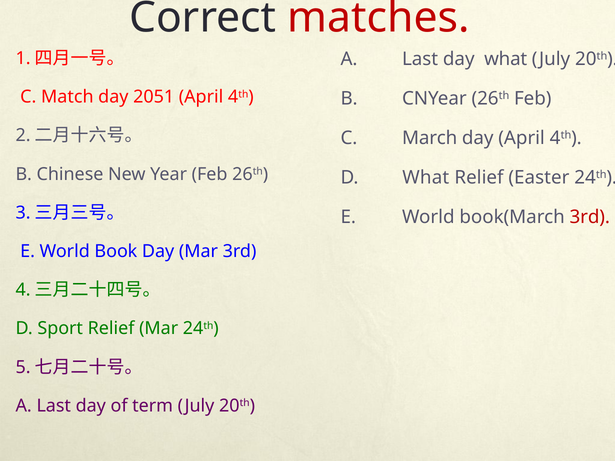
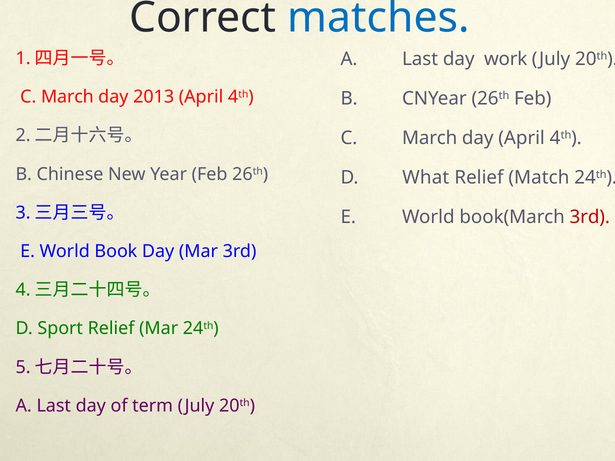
matches colour: red -> blue (379, 18)
day what: what -> work (506, 59)
Match: Match -> March (67, 97)
2051: 2051 -> 2013 (154, 97)
Easter: Easter -> Match (539, 178)
